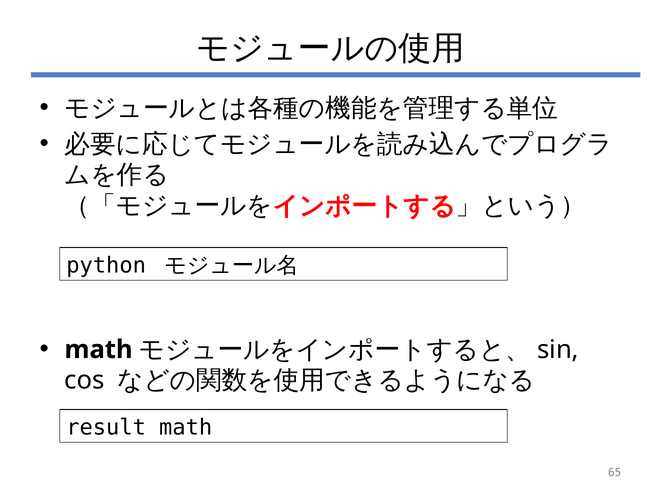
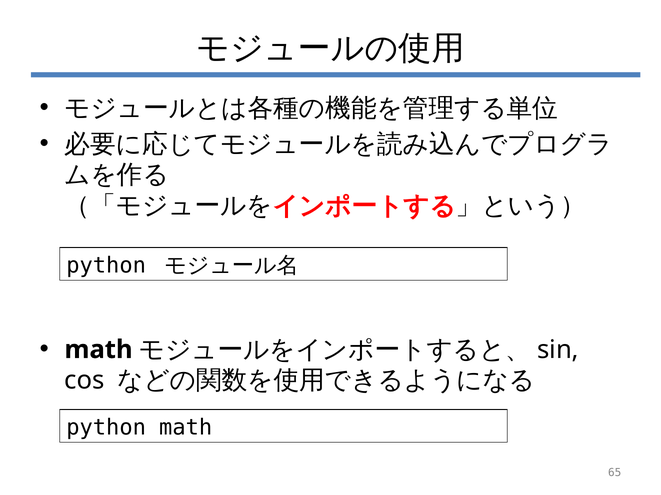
result: result -> python (106, 428)
